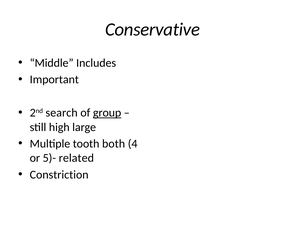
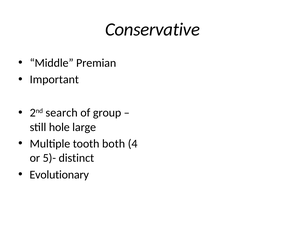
Includes: Includes -> Premian (96, 63)
group underline: present -> none (107, 113)
high: high -> hole (59, 127)
related: related -> distinct (76, 158)
Constriction: Constriction -> Evolutionary (59, 174)
